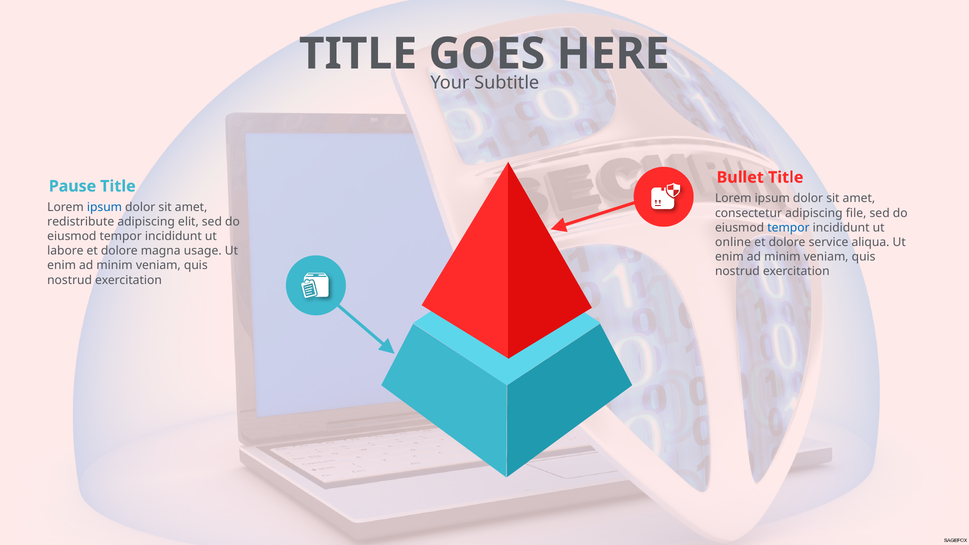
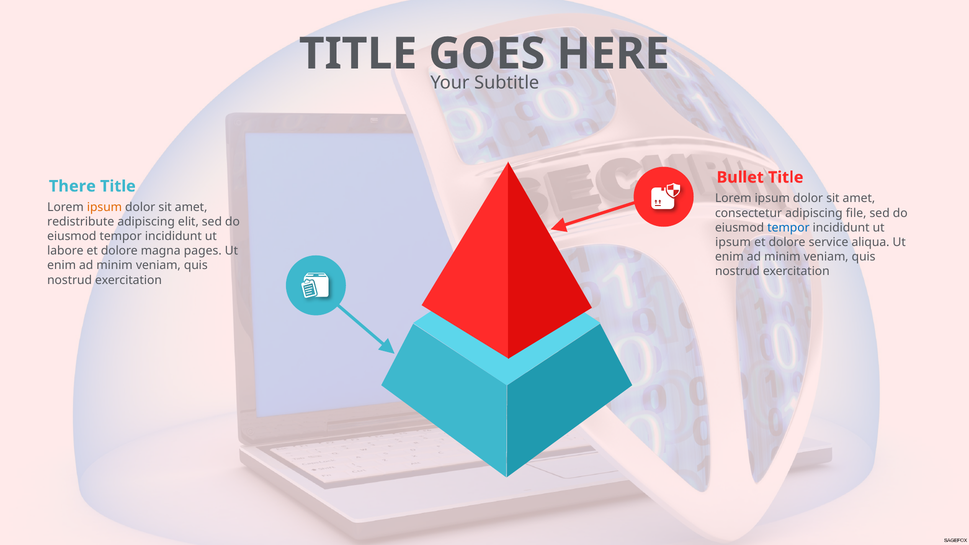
Pause: Pause -> There (72, 186)
ipsum colour: blue -> orange (104, 207)
online: online -> ipsum (733, 242)
usage: usage -> pages (203, 251)
